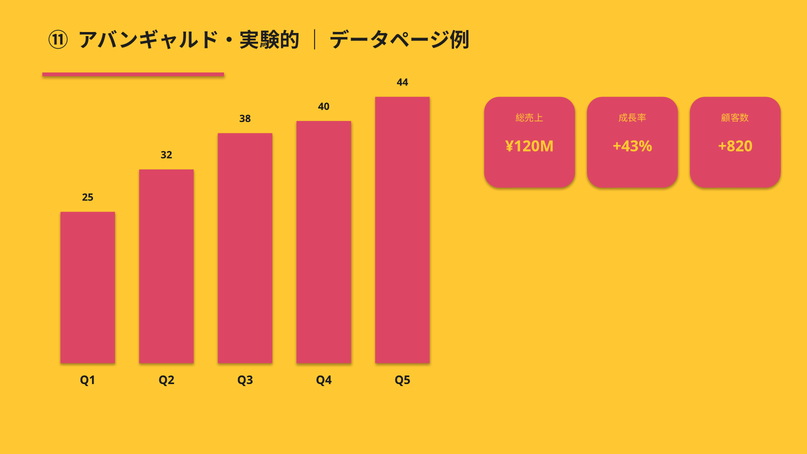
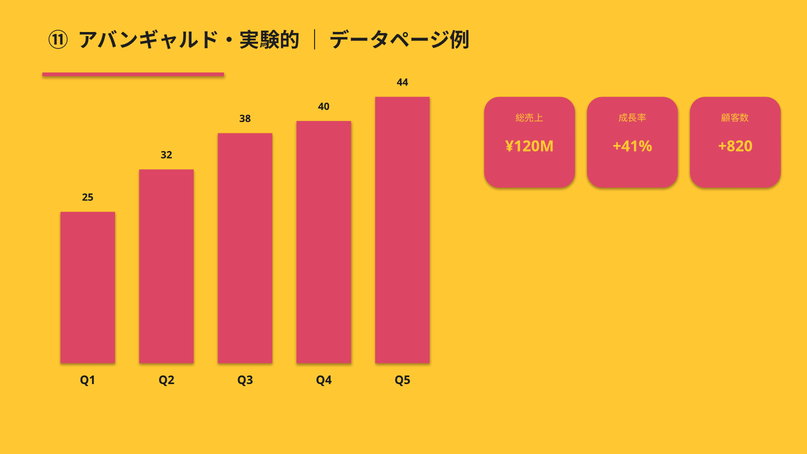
+43%: +43% -> +41% (632, 146)
